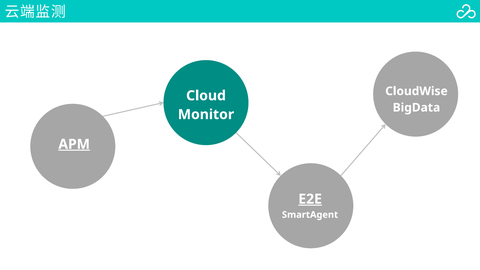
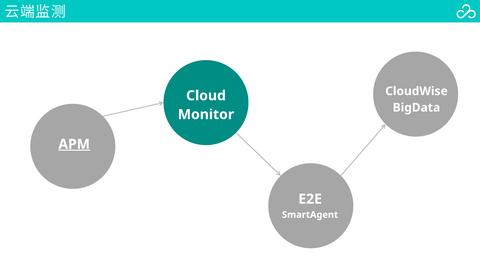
E2E underline: present -> none (310, 199)
